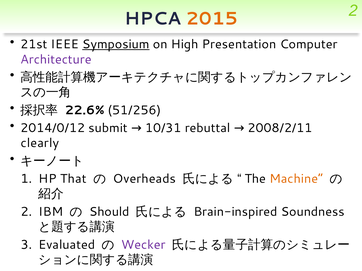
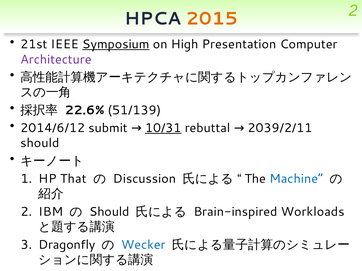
51/256: 51/256 -> 51/139 (134, 110)
2014/0/12: 2014/0/12 -> 2014/6/12 (53, 128)
10/31 underline: none -> present (163, 128)
2008/2/11: 2008/2/11 -> 2039/2/11 (280, 128)
clearly: clearly -> should (40, 143)
Overheads: Overheads -> Discussion (144, 179)
Machine“ colour: orange -> blue (296, 179)
Soundness: Soundness -> Workloads (313, 212)
Evaluated: Evaluated -> Dragonfly (67, 245)
Wecker colour: purple -> blue (143, 245)
